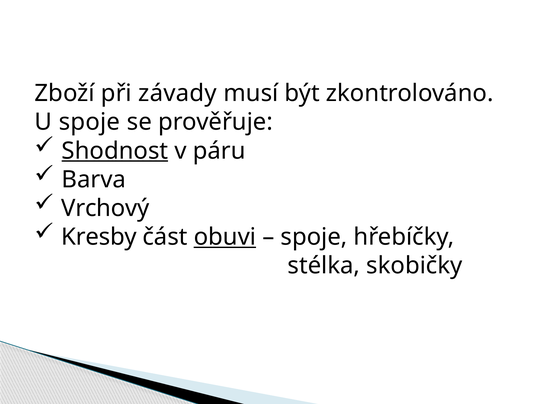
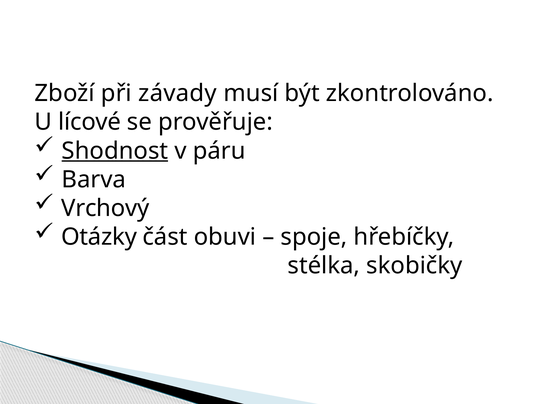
U spoje: spoje -> lícové (90, 122)
Kresby: Kresby -> Otázky (99, 237)
obuvi underline: present -> none (225, 237)
